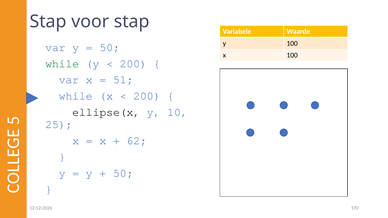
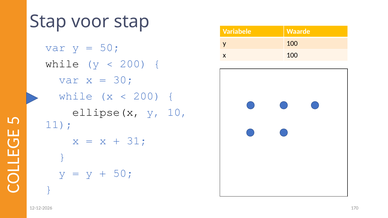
while colour: green -> black (62, 64)
51: 51 -> 30 (123, 80)
25: 25 -> 11 (59, 125)
62: 62 -> 31 (137, 141)
